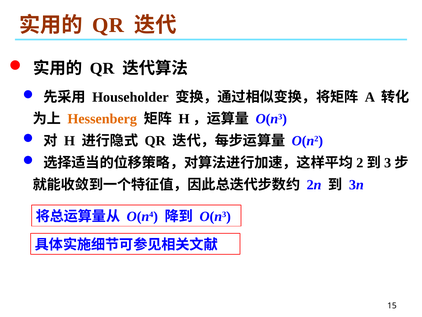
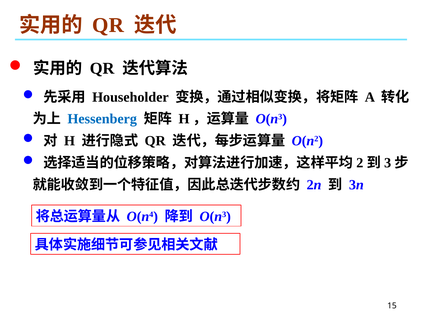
Hessenberg colour: orange -> blue (102, 119)
